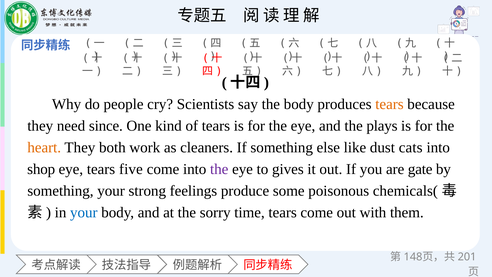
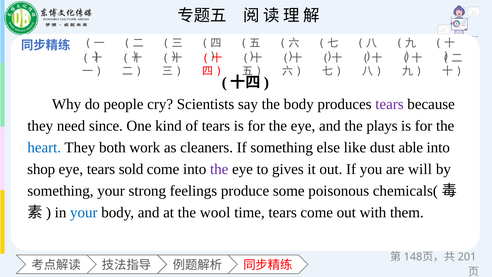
tears colour: orange -> purple (389, 104)
heart colour: orange -> blue (44, 148)
cats: cats -> able (411, 148)
five: five -> sold (131, 169)
gate: gate -> will (420, 169)
sorry: sorry -> wool (215, 212)
